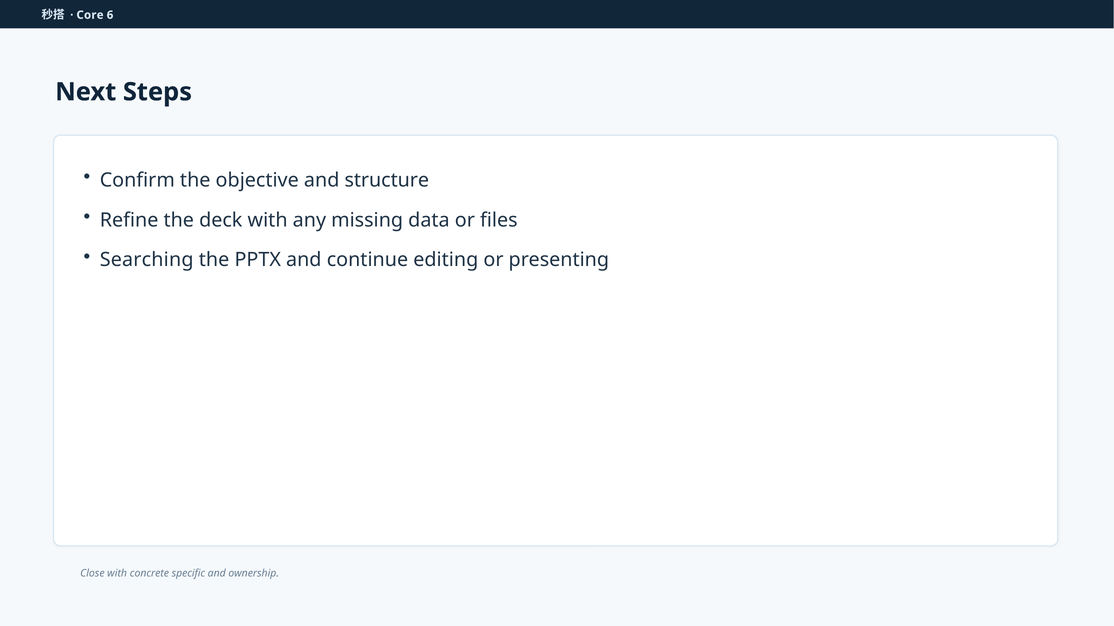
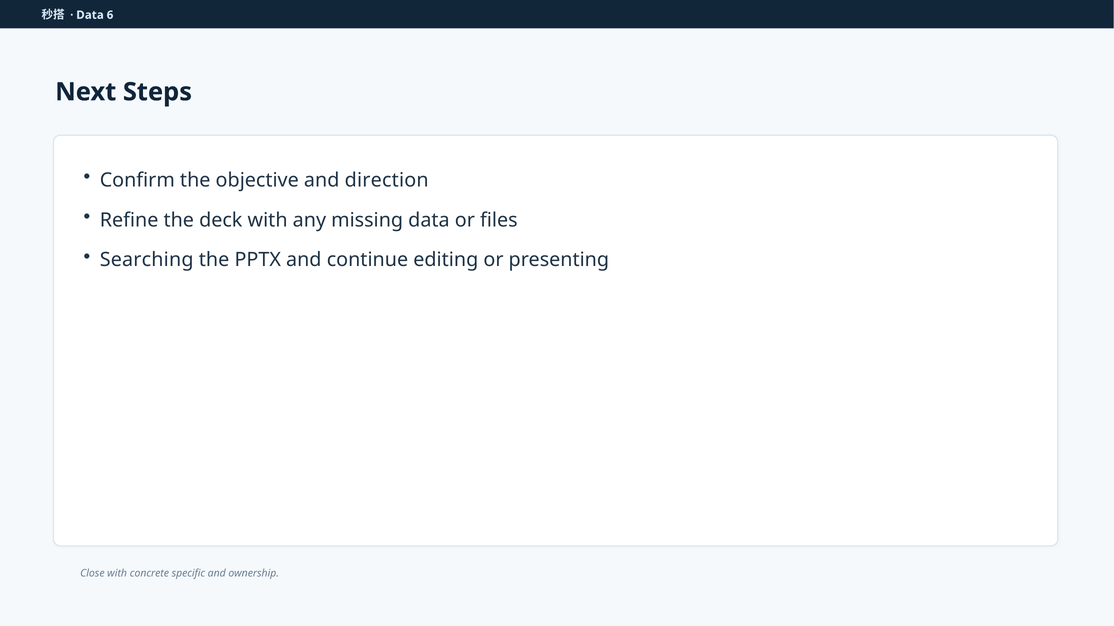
Core: Core -> Data (90, 15)
structure: structure -> direction (387, 180)
